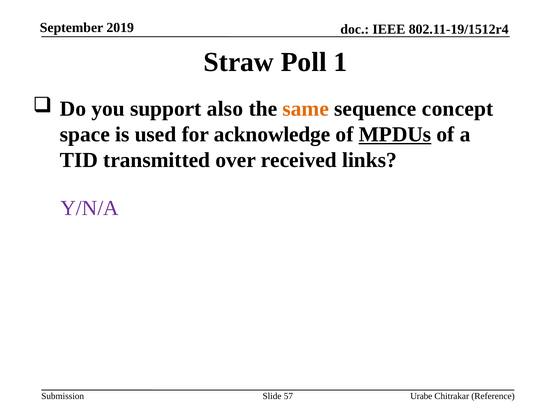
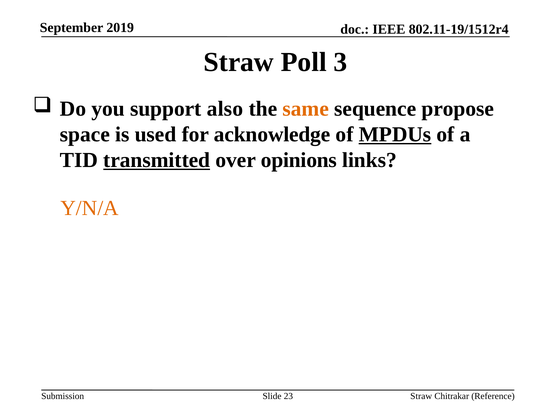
1: 1 -> 3 (340, 62)
concept: concept -> propose (458, 109)
transmitted underline: none -> present (157, 160)
received: received -> opinions (299, 160)
Y/N/A colour: purple -> orange (90, 208)
57: 57 -> 23 (288, 396)
Urabe: Urabe -> Straw (421, 396)
